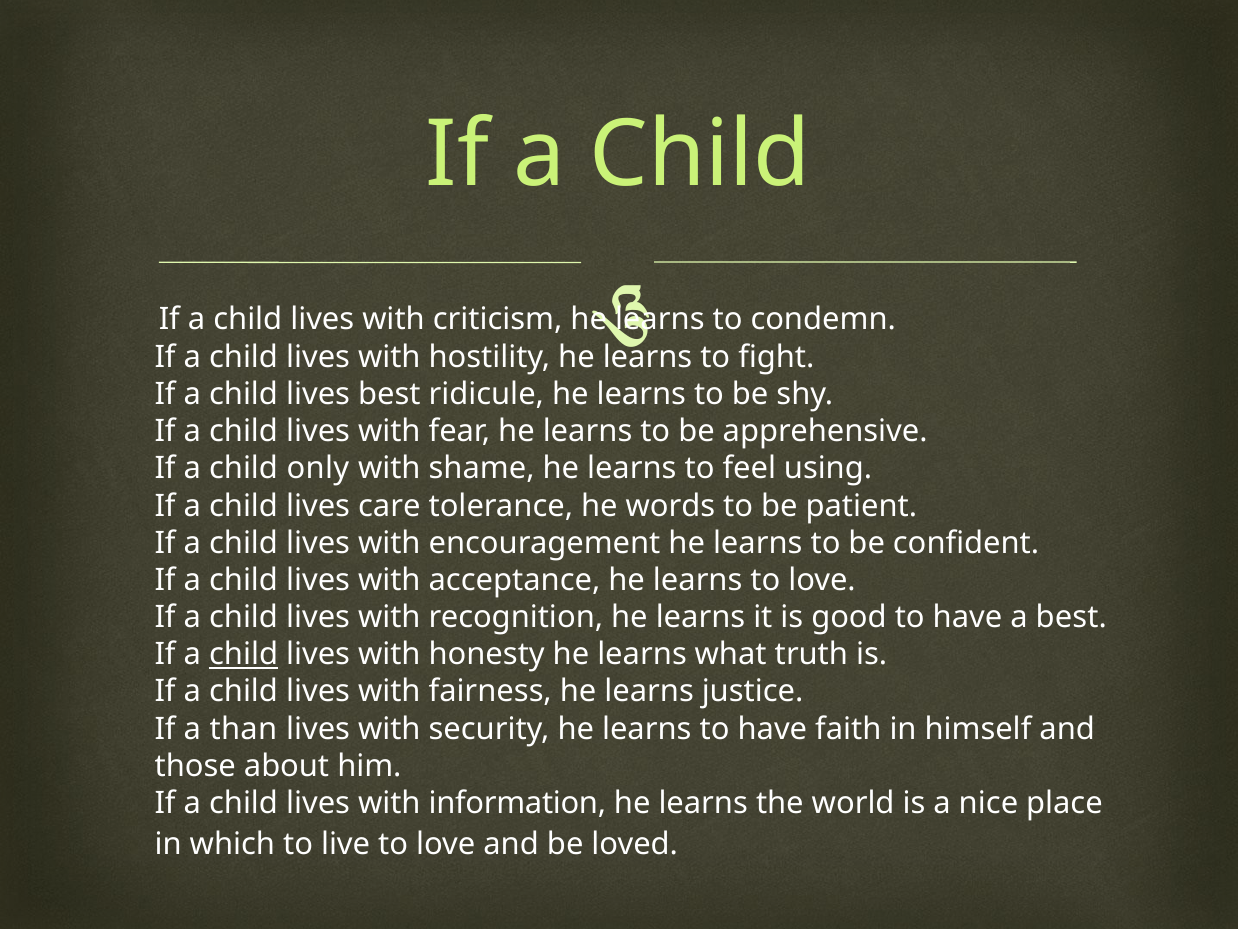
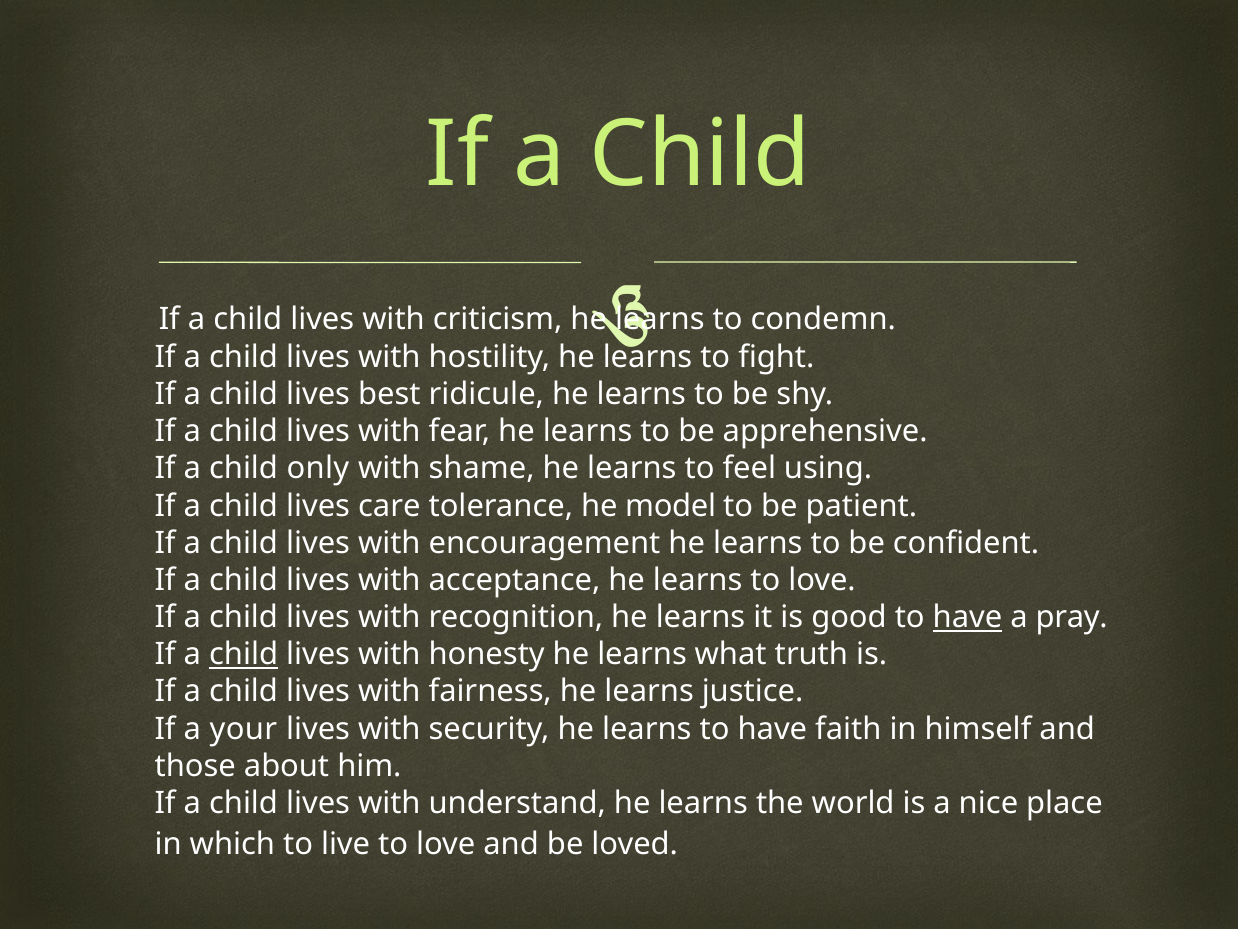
words: words -> model (671, 506)
have underline: none -> present (968, 617)
a best: best -> pray (1072, 617)
than: than -> your (243, 728)
information: information -> understand (517, 803)
